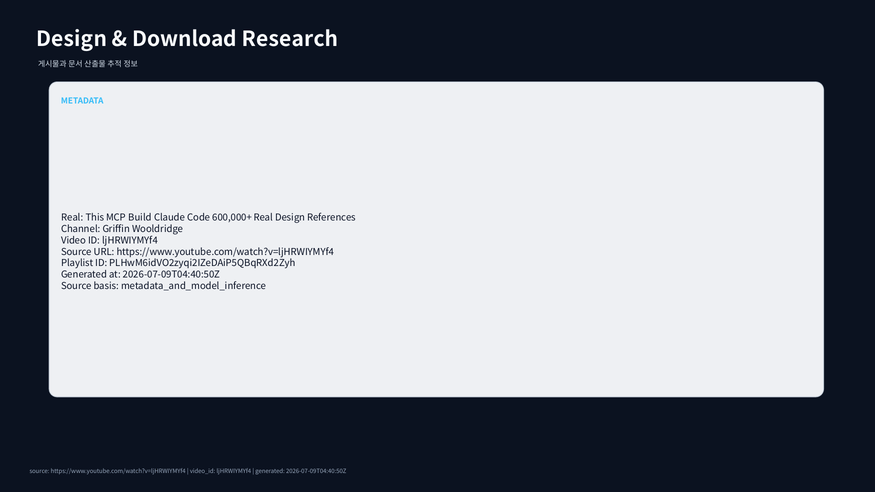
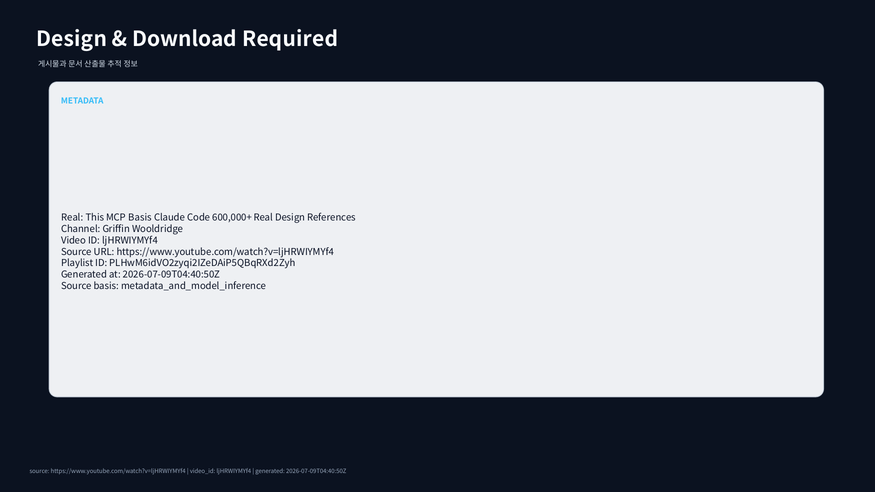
Research: Research -> Required (290, 39)
MCP Build: Build -> Basis (140, 218)
